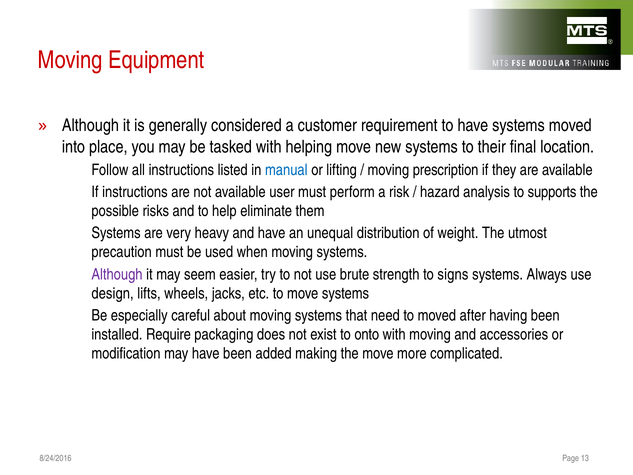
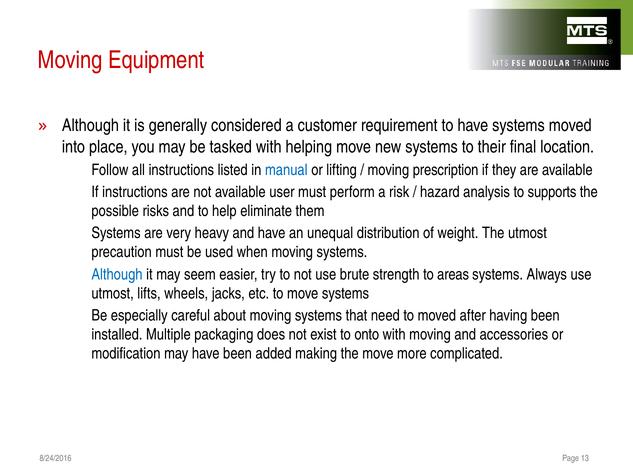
Although colour: purple -> blue (117, 274)
signs: signs -> areas (453, 274)
design: design -> utmost (113, 293)
Require: Require -> Multiple (168, 334)
